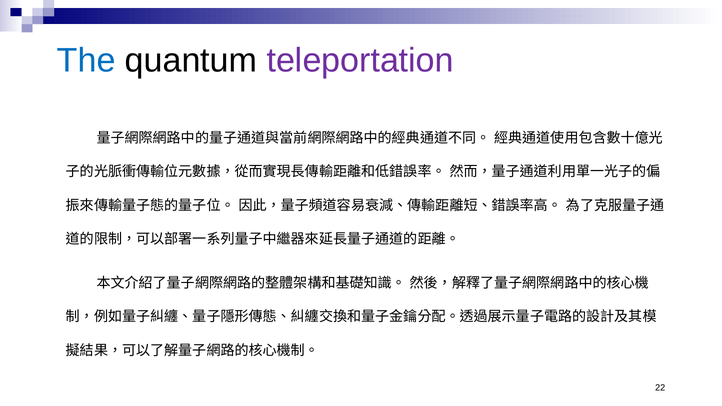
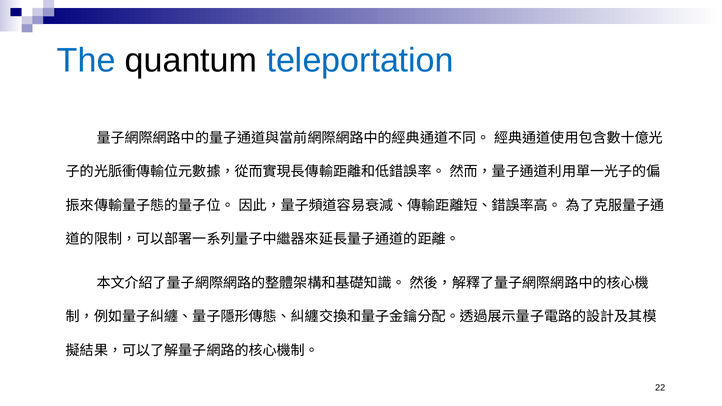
teleportation colour: purple -> blue (360, 61)
